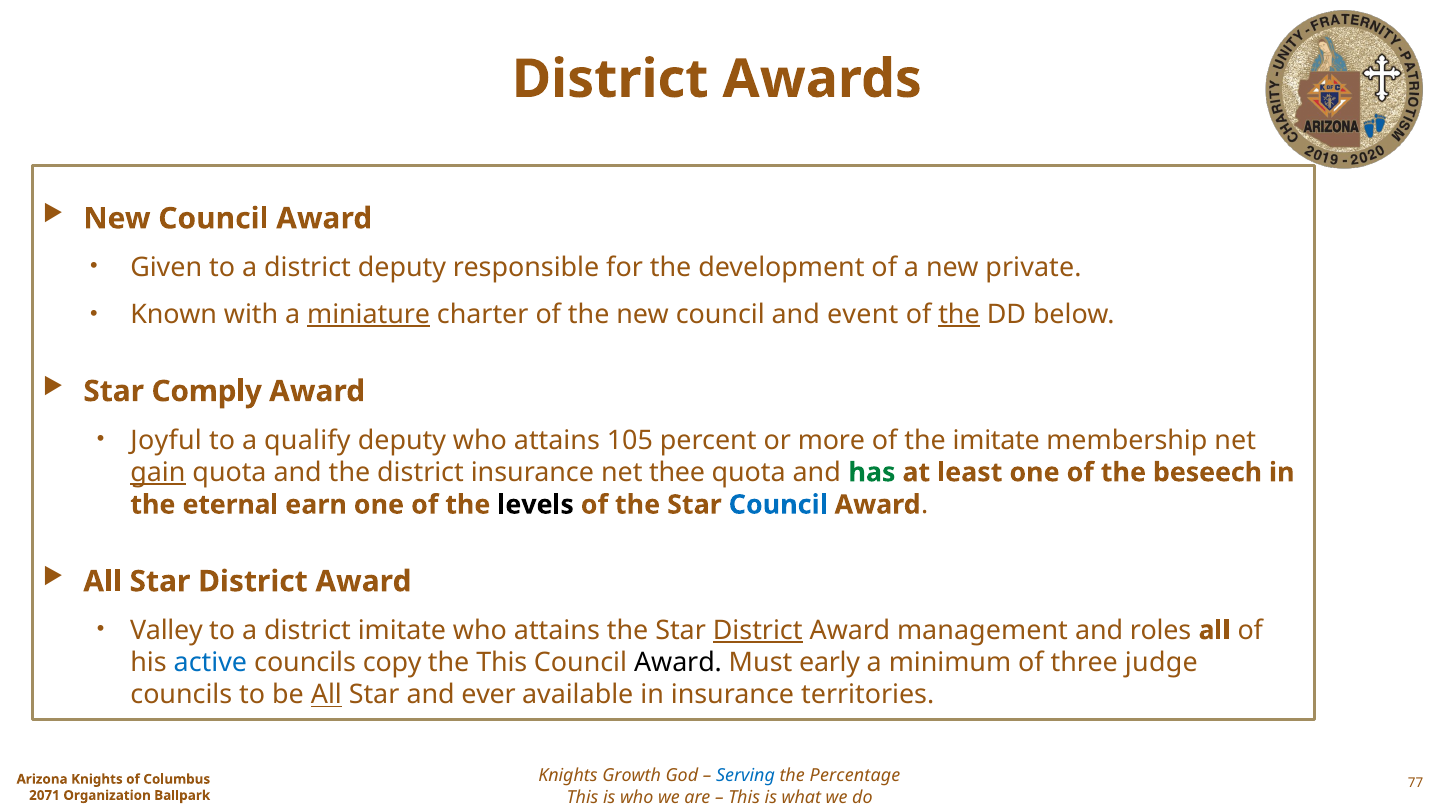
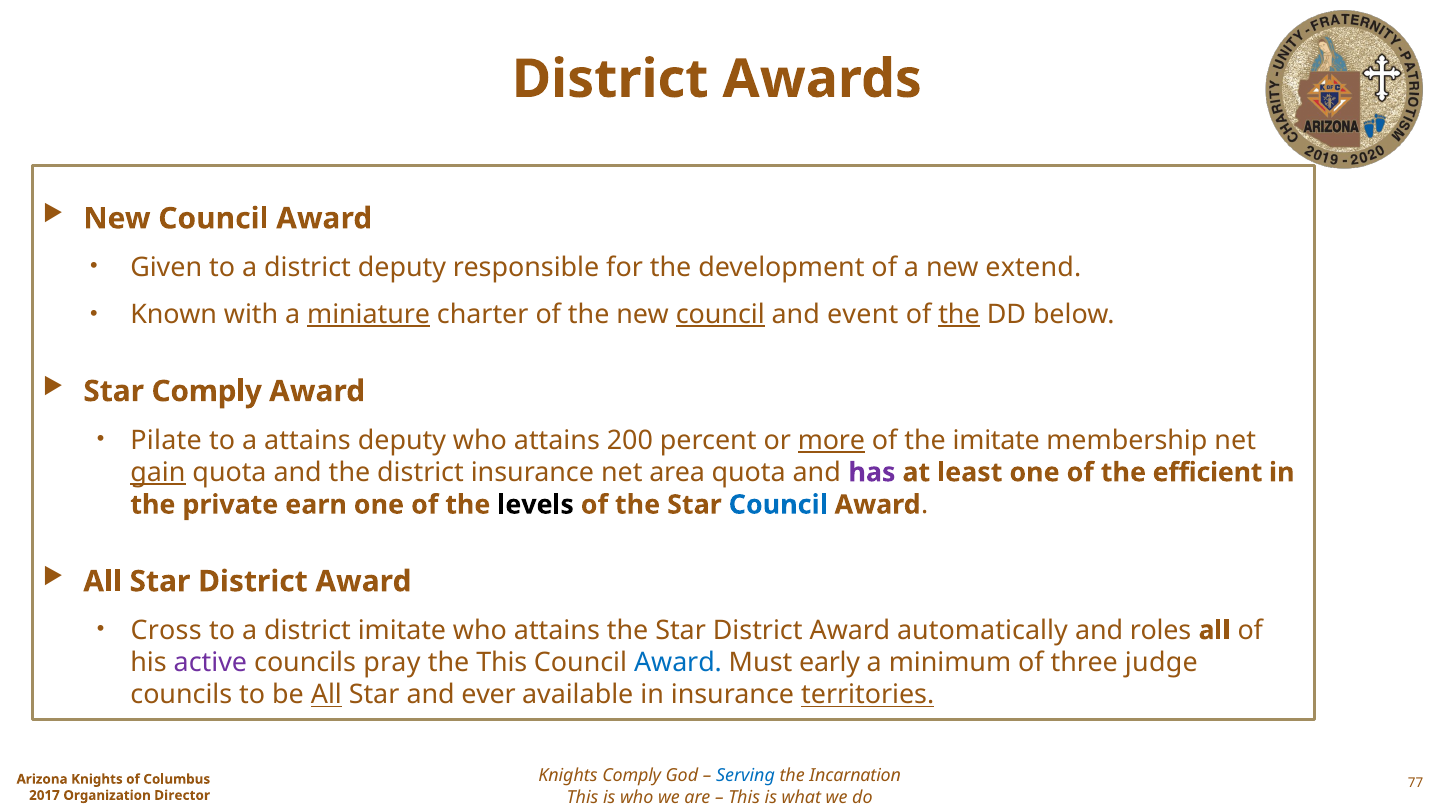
private: private -> extend (1033, 267)
council underline: none -> present (720, 314)
Joyful: Joyful -> Pilate (166, 440)
a qualify: qualify -> attains (307, 440)
105: 105 -> 200 (630, 440)
more underline: none -> present (831, 440)
thee: thee -> area (677, 472)
has colour: green -> purple (872, 472)
beseech: beseech -> efficient (1208, 472)
eternal: eternal -> private (230, 504)
Valley: Valley -> Cross (166, 630)
District underline: present -> none (758, 630)
management: management -> automatically (982, 630)
active colour: blue -> purple (210, 662)
copy: copy -> pray (392, 662)
Award colour: black -> blue (678, 662)
territories underline: none -> present (868, 695)
Knights Growth: Growth -> Comply (632, 776)
Percentage: Percentage -> Incarnation (855, 776)
2071: 2071 -> 2017 (44, 795)
Ballpark: Ballpark -> Director (182, 795)
